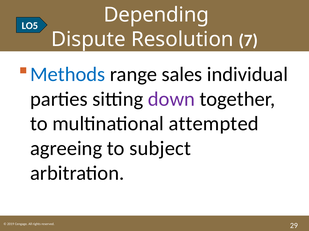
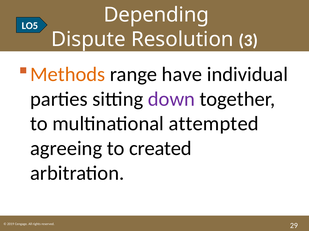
7: 7 -> 3 (248, 41)
Methods colour: blue -> orange (68, 75)
sales: sales -> have (182, 75)
subject: subject -> created (160, 149)
